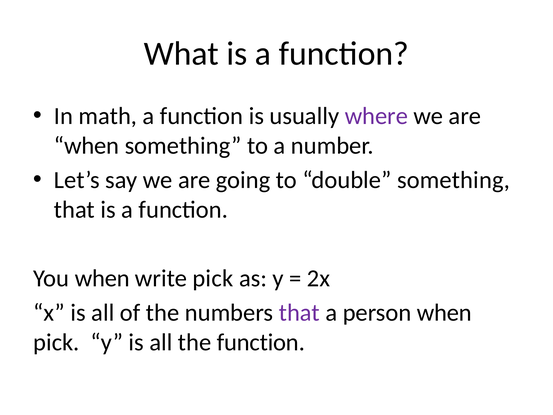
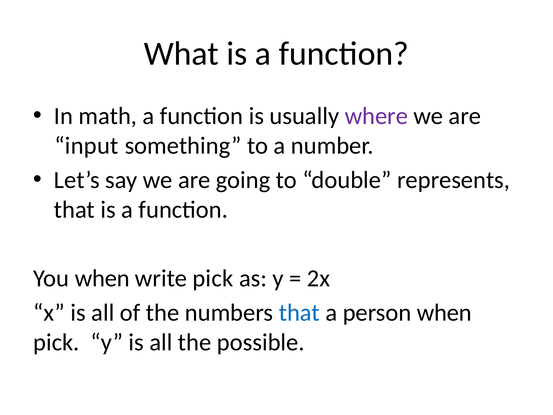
when: when -> input (86, 146)
double something: something -> represents (454, 180)
that colour: purple -> blue (299, 313)
the function: function -> possible (261, 342)
